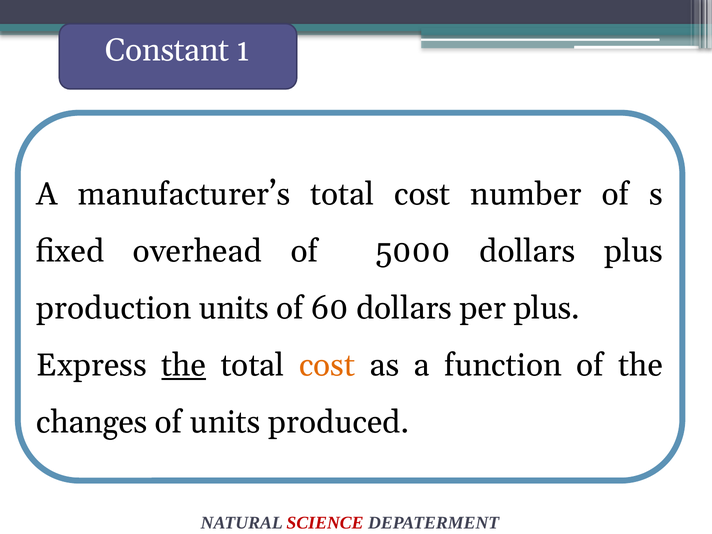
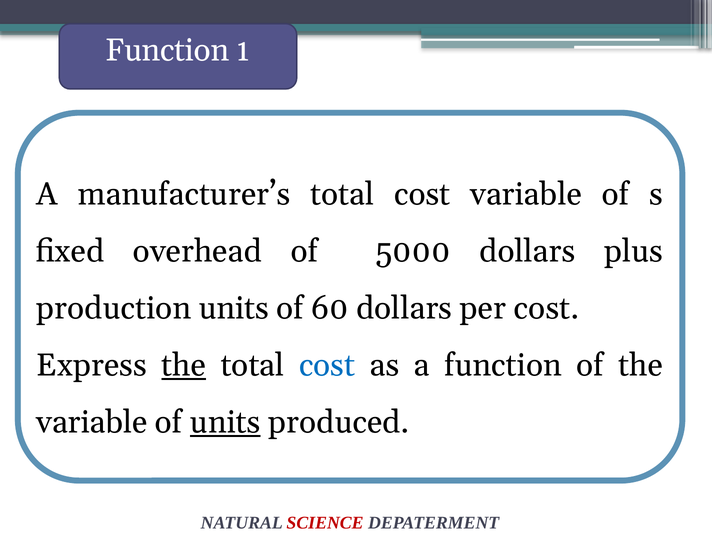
Constant: Constant -> Function (167, 50)
cost number: number -> variable (526, 194)
per plus: plus -> cost (546, 308)
cost colour: orange -> blue (327, 365)
changes: changes -> variable (92, 422)
units underline: none -> present (225, 422)
